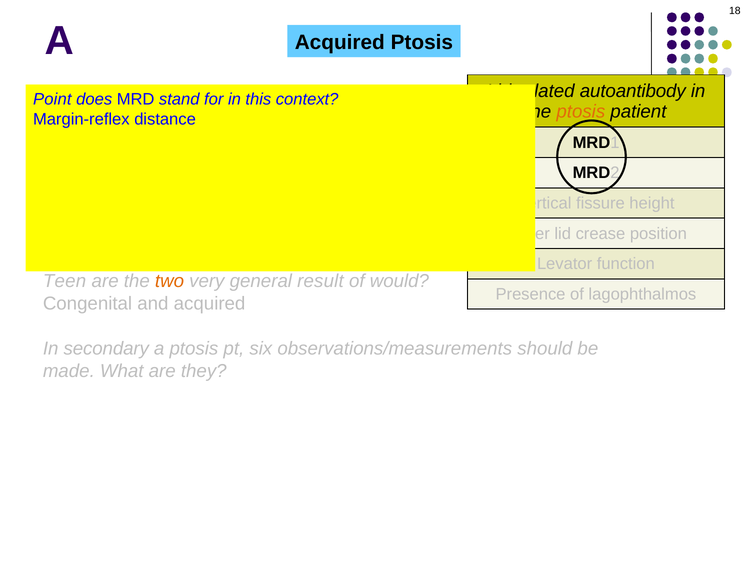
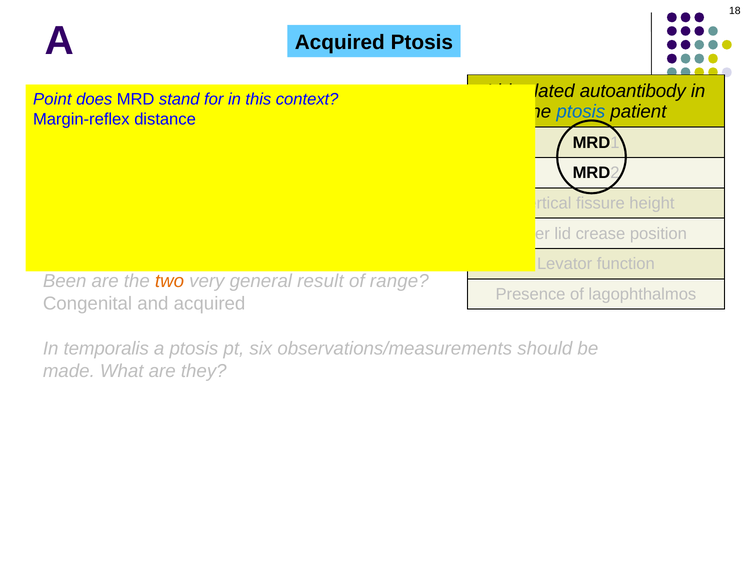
ptosis colour: orange -> blue (581, 112)
Teen: Teen -> Been (65, 281)
would: would -> range (399, 281)
secondary: secondary -> temporalis (106, 348)
